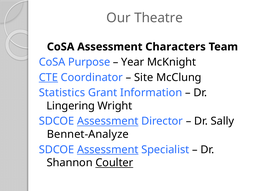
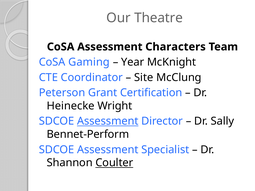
Purpose: Purpose -> Gaming (89, 62)
CTE underline: present -> none (48, 77)
Statistics: Statistics -> Peterson (62, 93)
Information: Information -> Certification (151, 93)
Lingering: Lingering -> Heinecke (71, 106)
Bennet-Analyze: Bennet-Analyze -> Bennet-Perform (88, 134)
Assessment underline: present -> none (108, 150)
